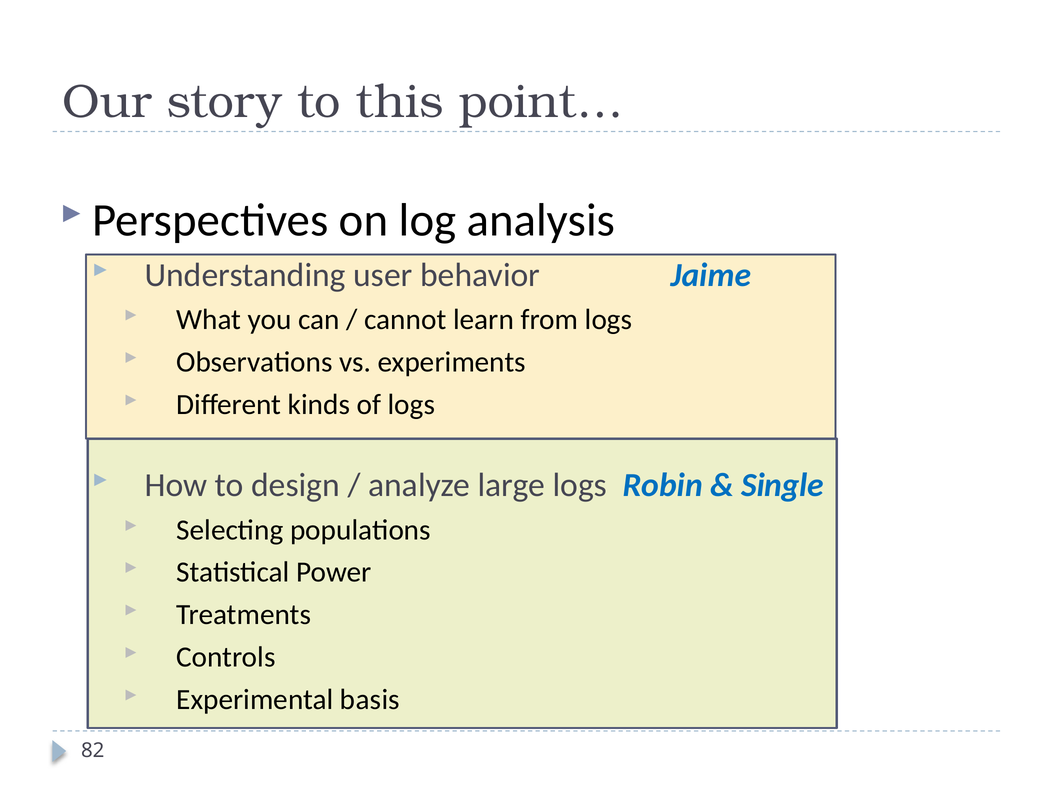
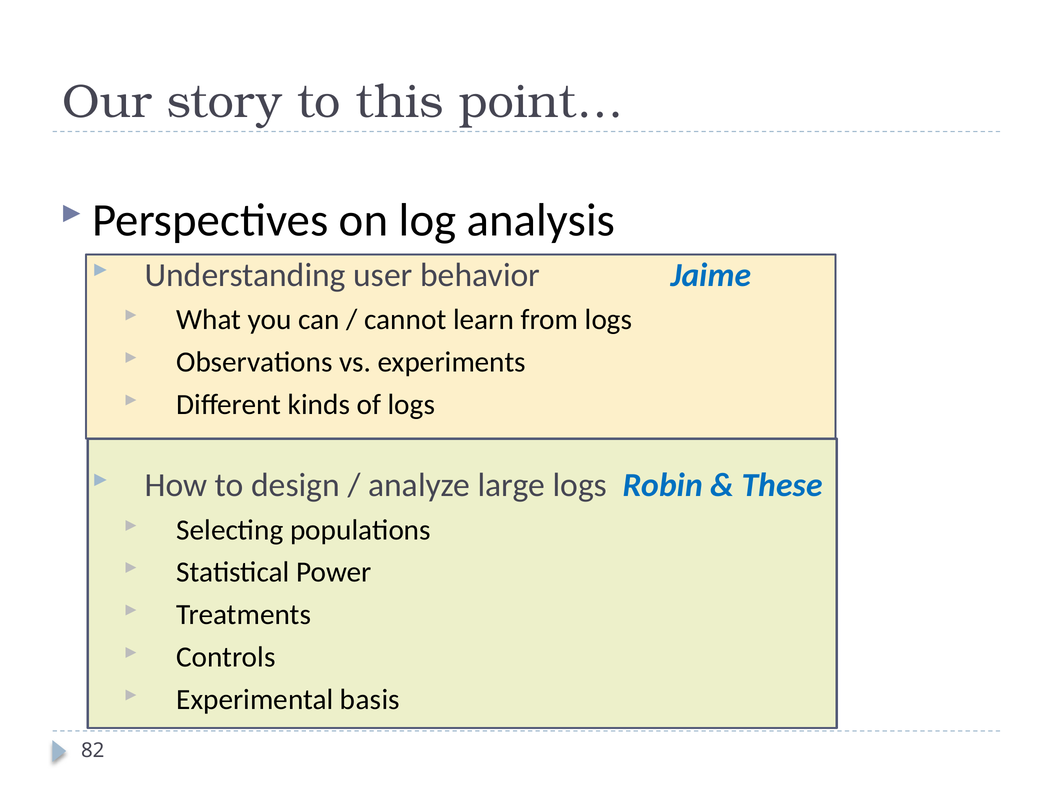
Single: Single -> These (782, 486)
